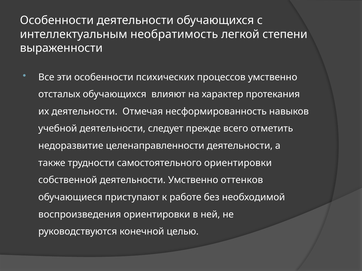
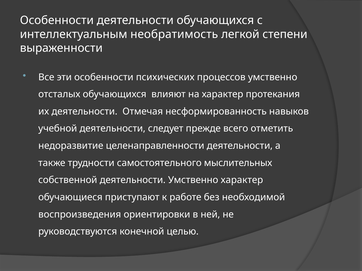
самостоятельного ориентировки: ориентировки -> мыслительных (238, 163)
Умственно оттенков: оттенков -> характер (242, 180)
